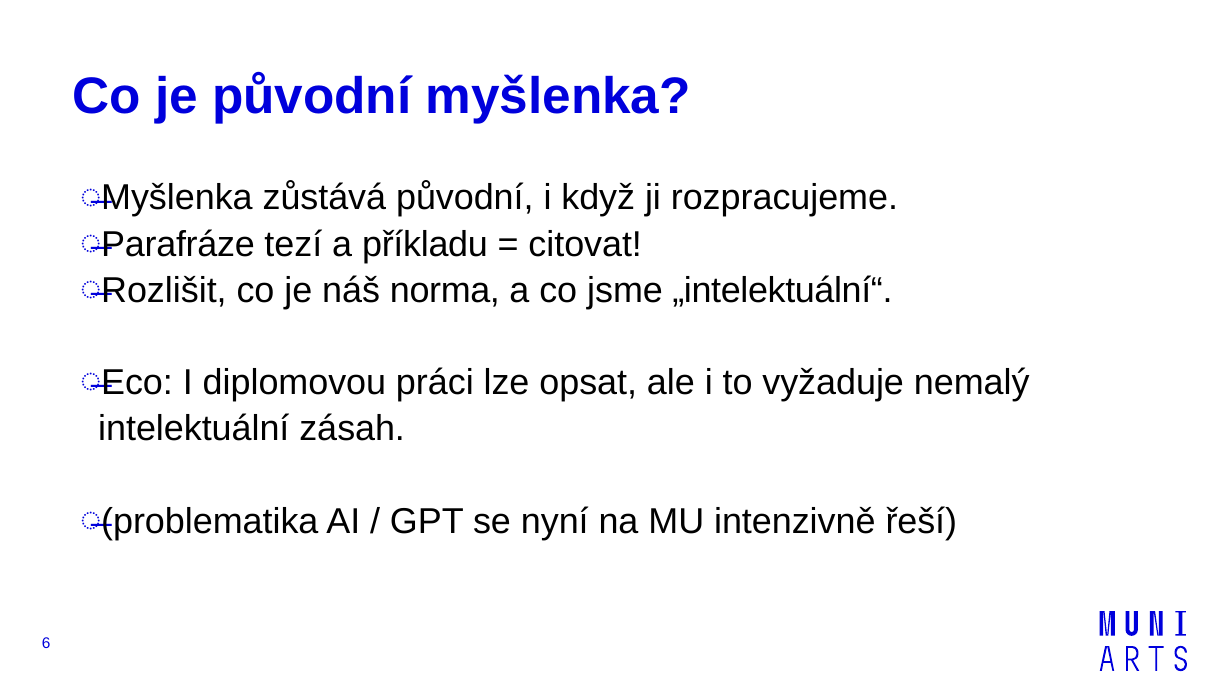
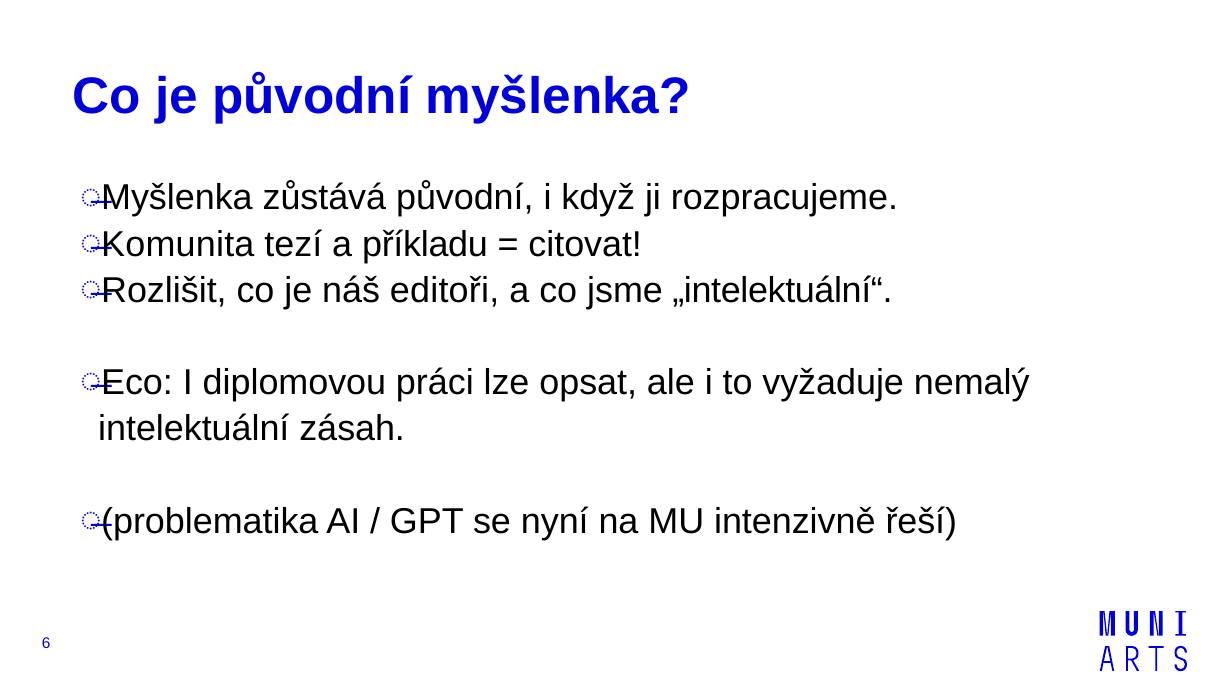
Parafráze: Parafráze -> Komunita (178, 244)
norma: norma -> editoři (445, 291)
